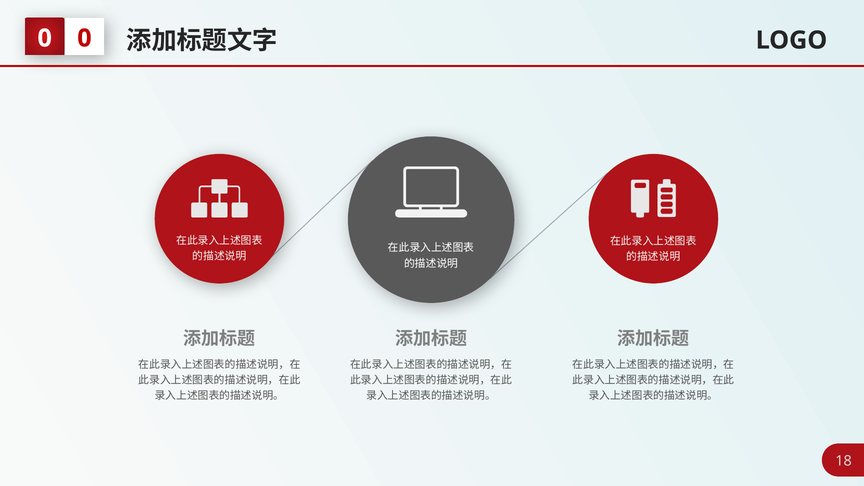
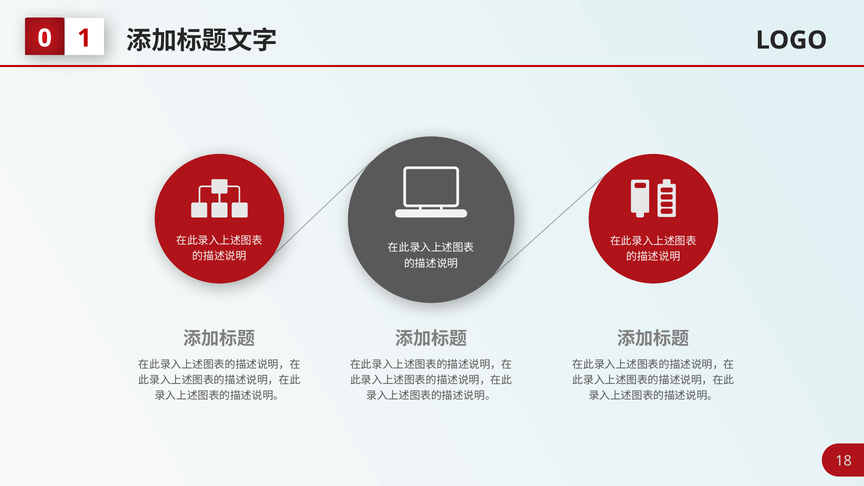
0: 0 -> 1 (84, 38)
